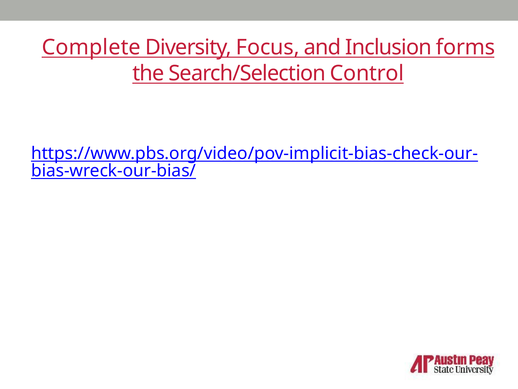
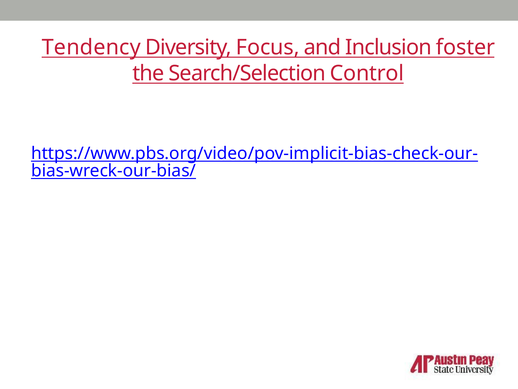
Complete: Complete -> Tendency (91, 47)
forms: forms -> foster (465, 47)
